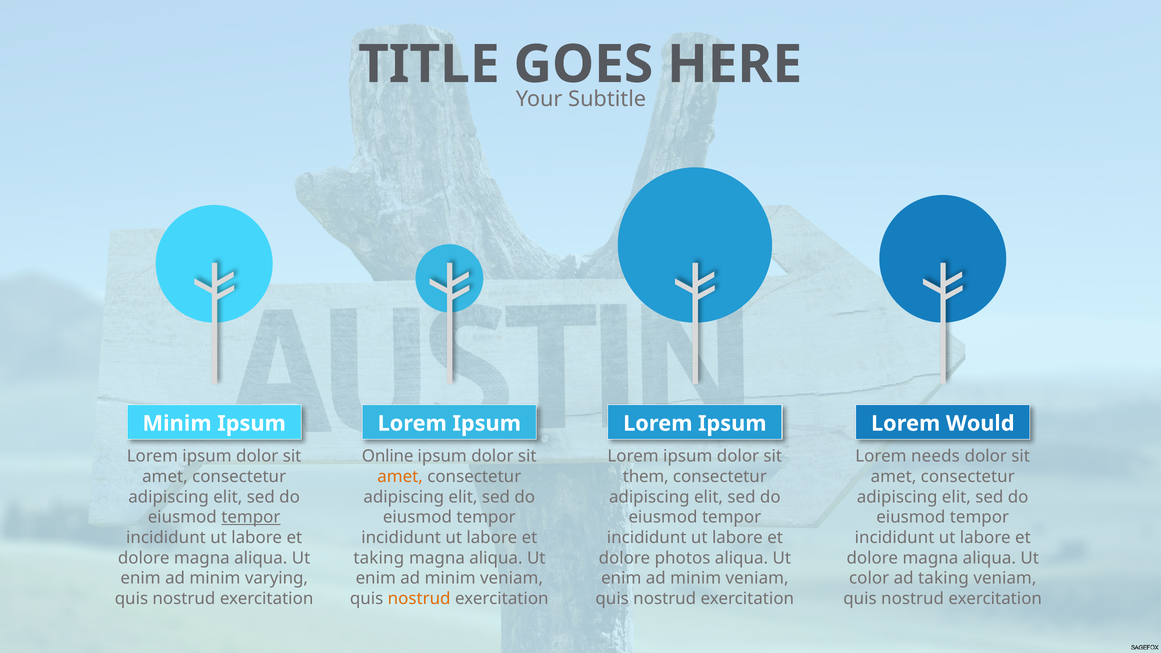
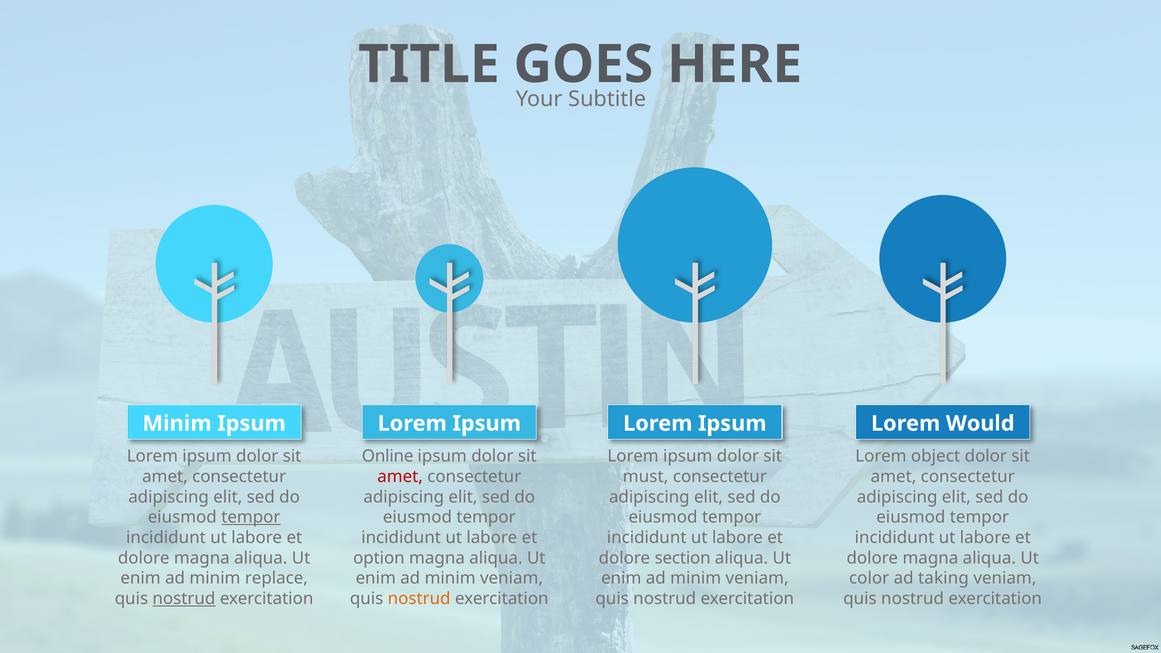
needs: needs -> object (936, 456)
amet colour: orange -> red (400, 477)
them: them -> must (646, 477)
taking: taking -> option (379, 558)
photos: photos -> section (683, 558)
varying: varying -> replace (276, 578)
nostrud underline: none -> present (184, 599)
